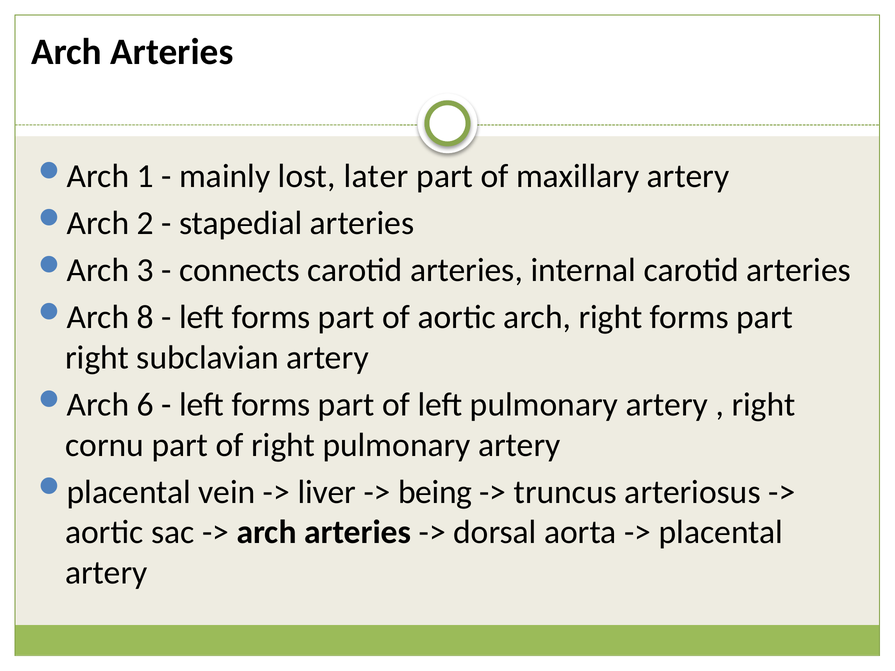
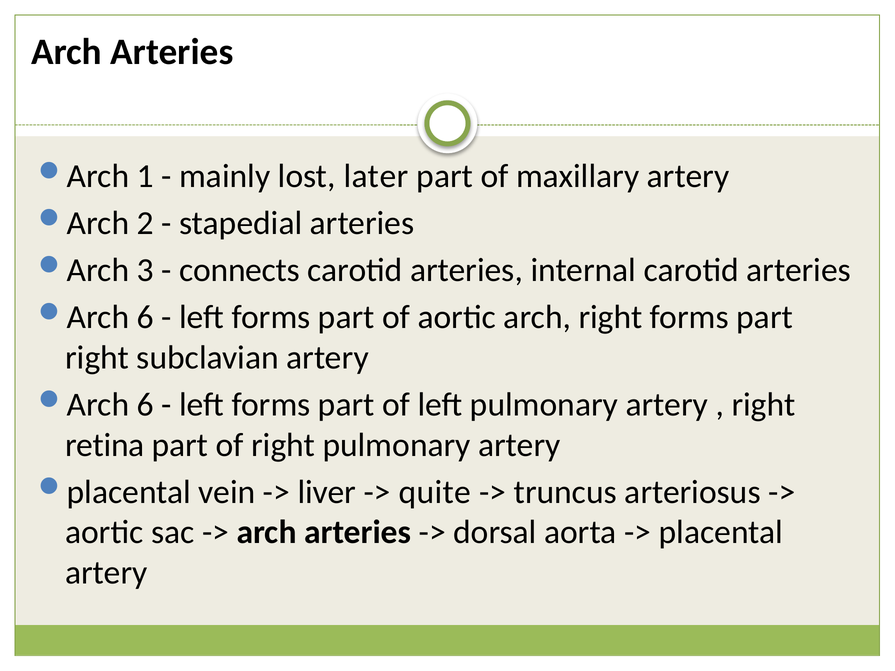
8: 8 -> 6 (145, 317)
cornu: cornu -> retina (105, 445)
being: being -> quite (435, 492)
